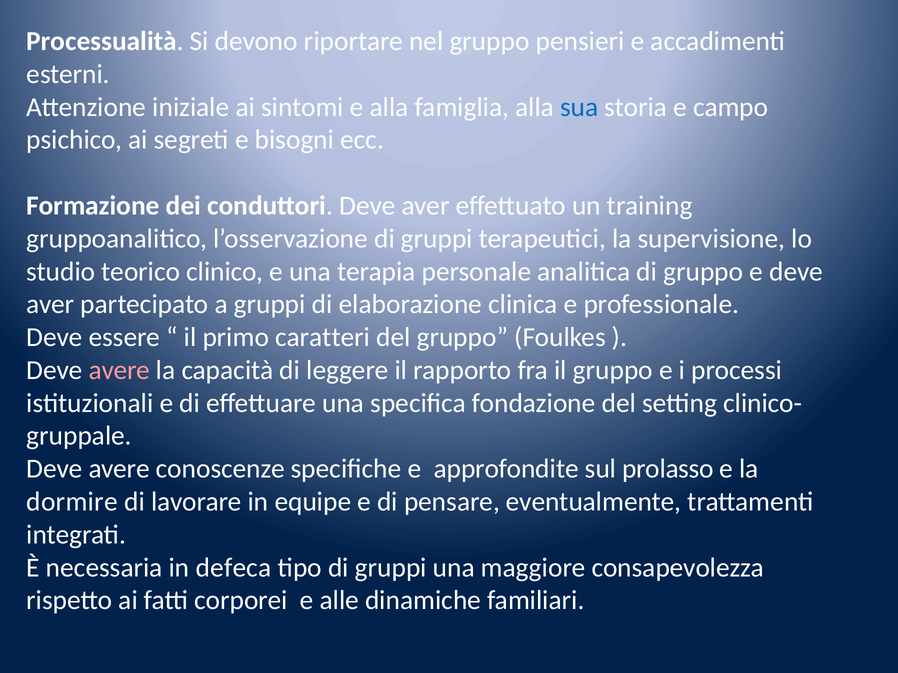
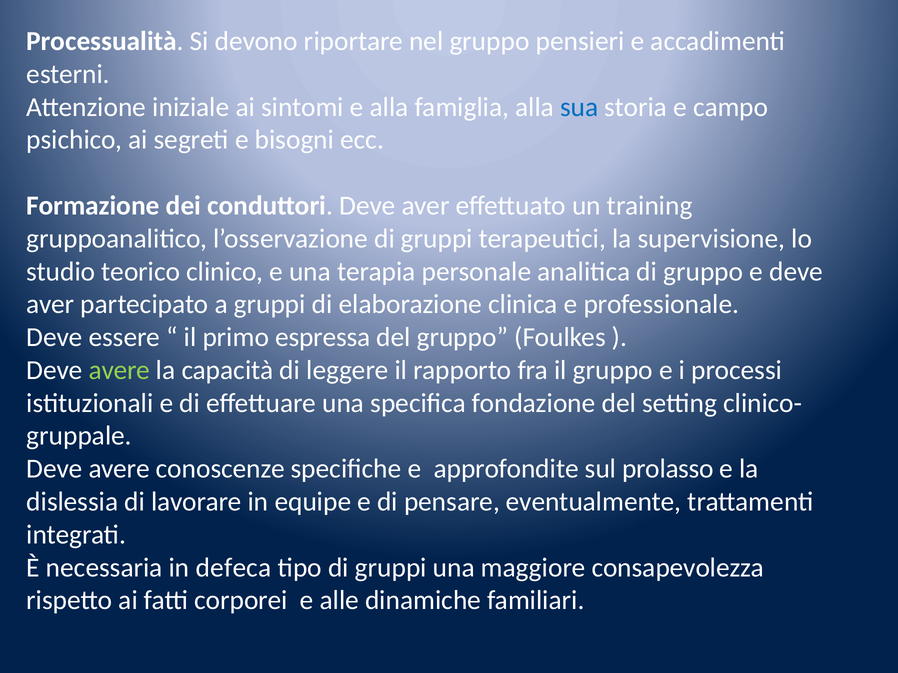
caratteri: caratteri -> espressa (323, 338)
avere colour: pink -> light green (119, 370)
dormire: dormire -> dislessia (72, 502)
